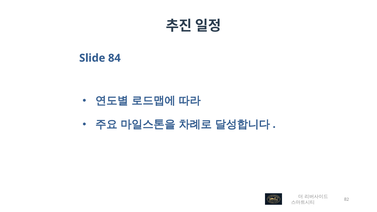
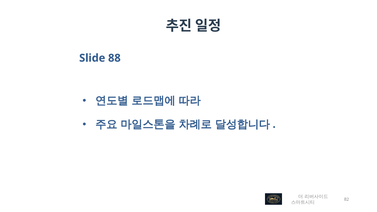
84: 84 -> 88 (114, 58)
